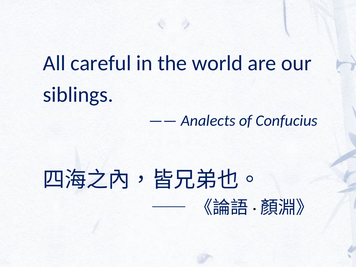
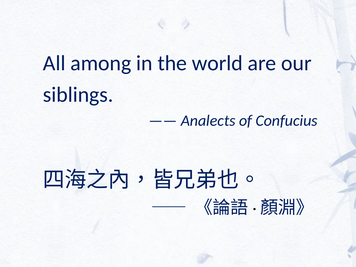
careful: careful -> among (101, 63)
